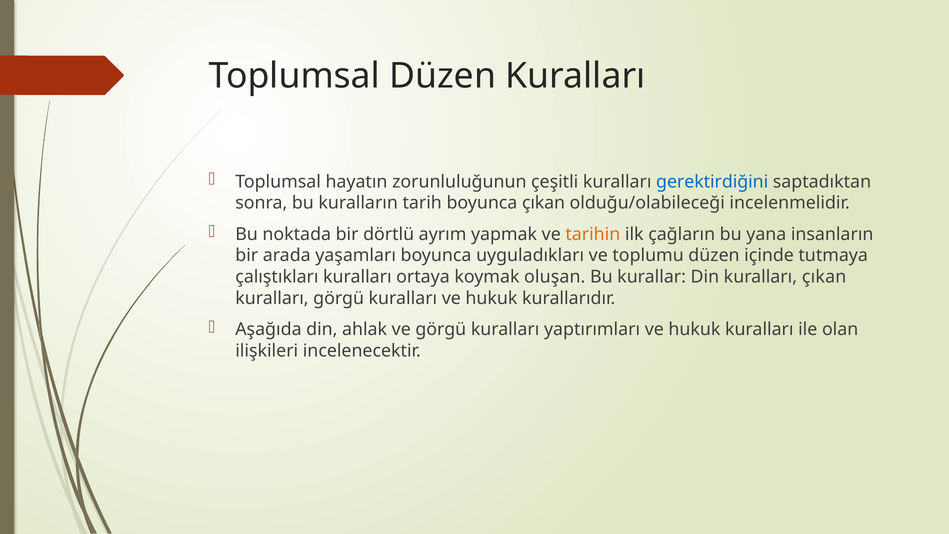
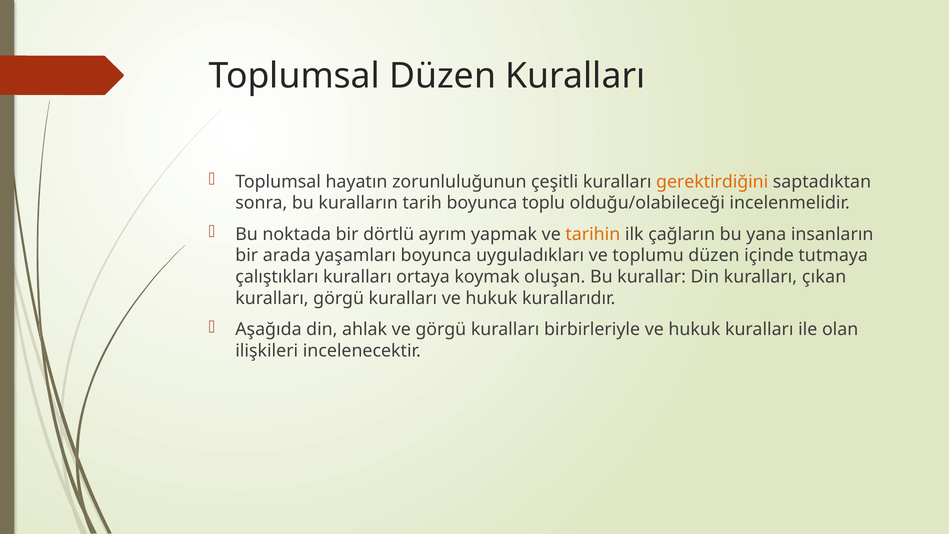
gerektirdiğini colour: blue -> orange (712, 182)
boyunca çıkan: çıkan -> toplu (544, 203)
yaptırımları: yaptırımları -> birbirleriyle (592, 329)
